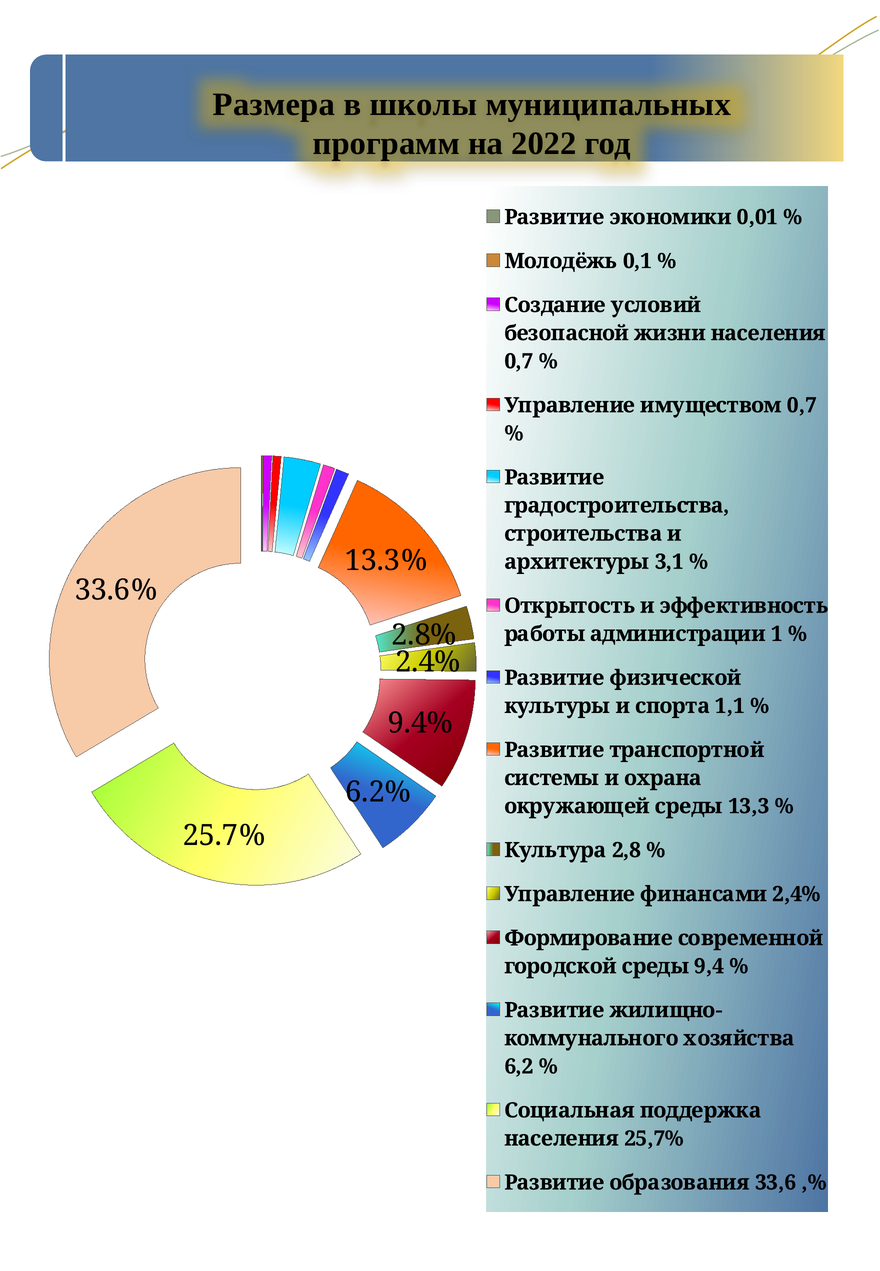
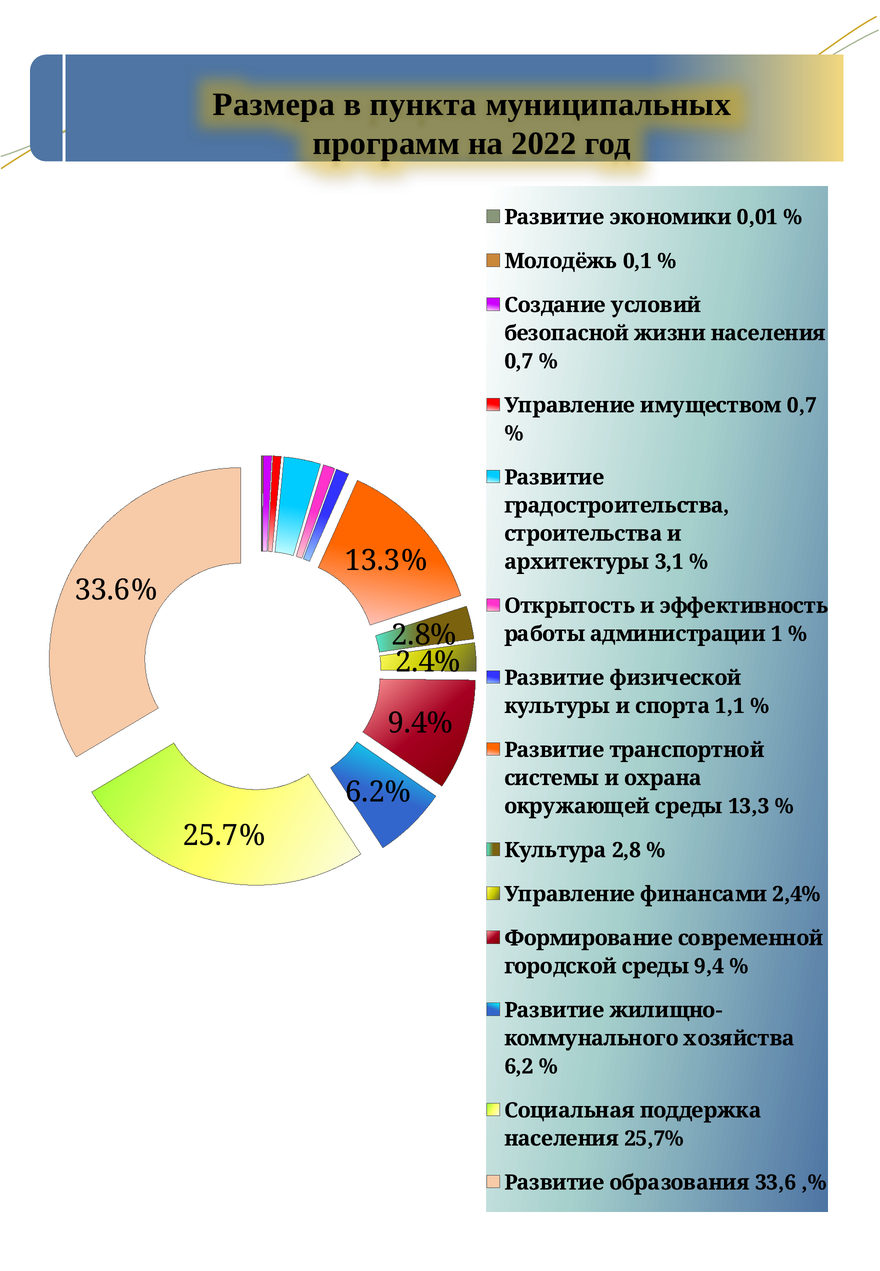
школы: школы -> пункта (423, 104)
